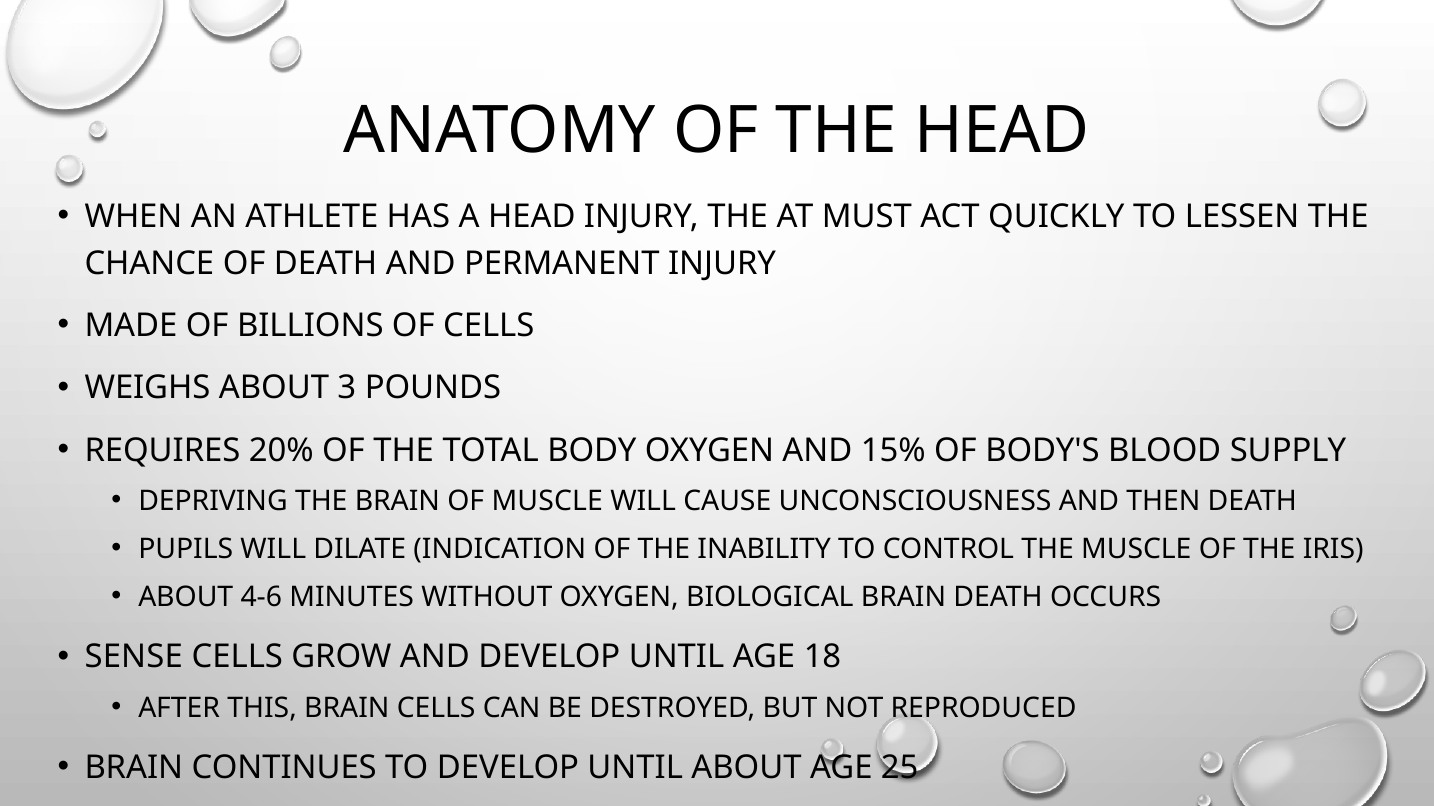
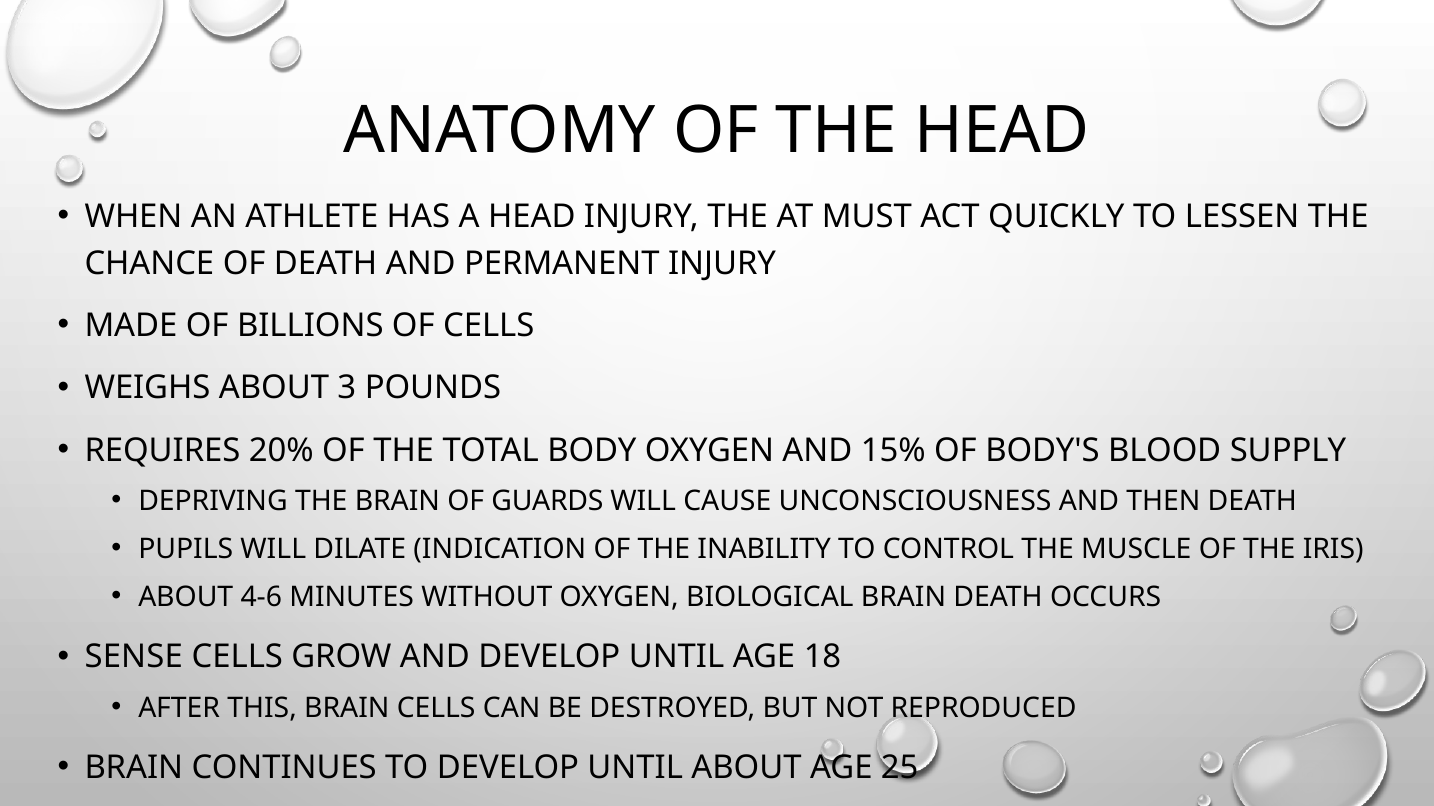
OF MUSCLE: MUSCLE -> GUARDS (547, 501)
